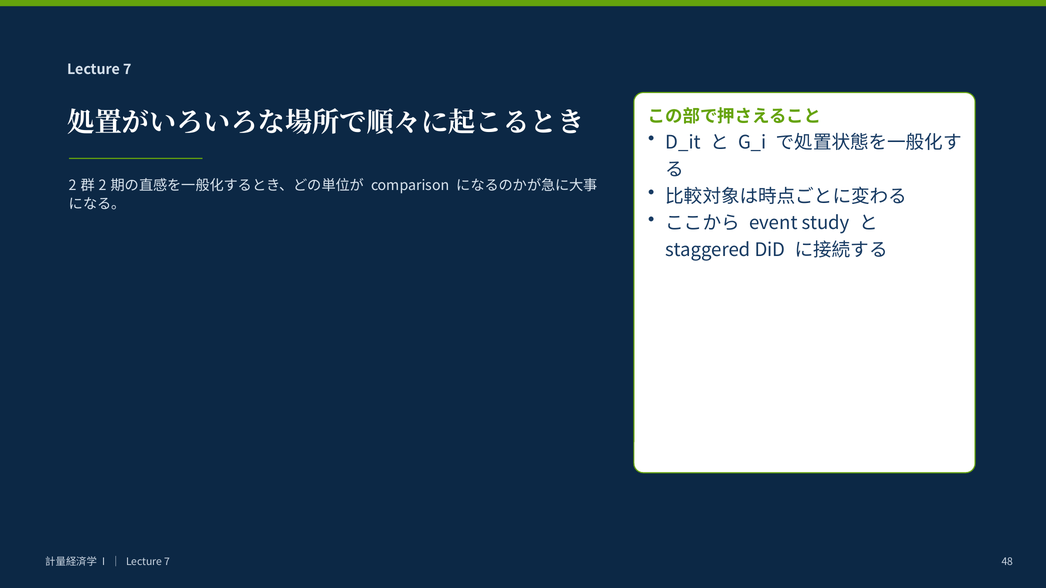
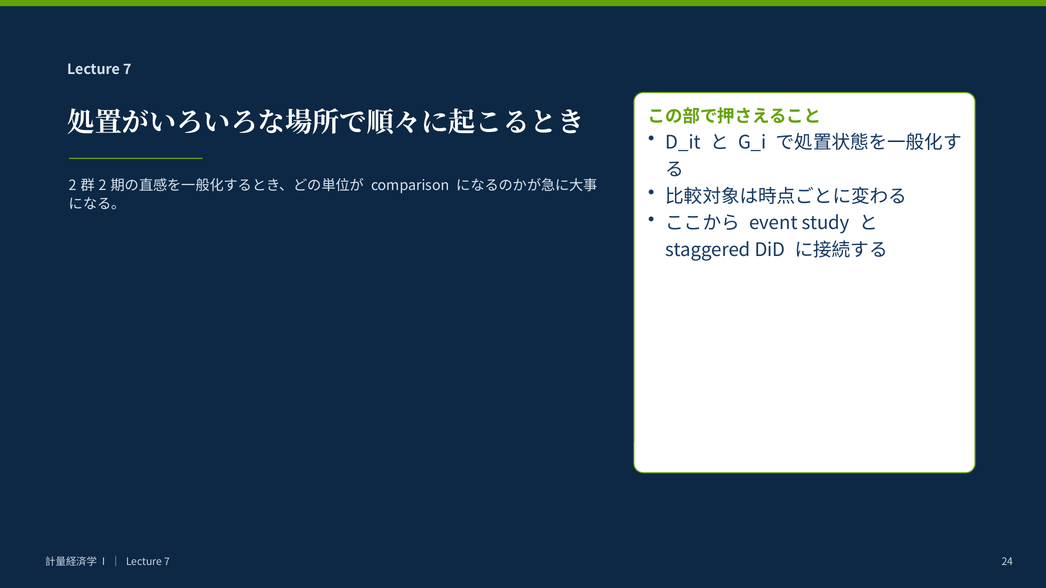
48: 48 -> 24 (1007, 562)
